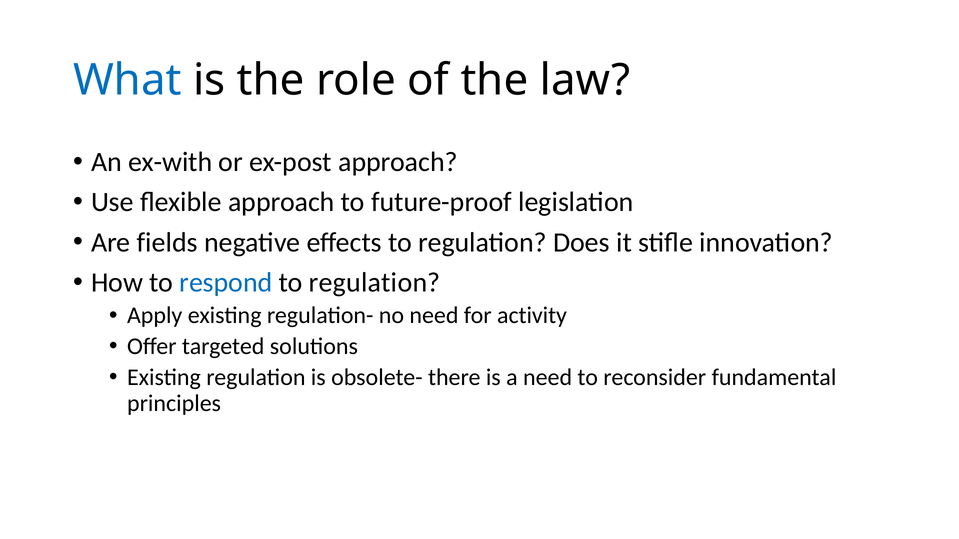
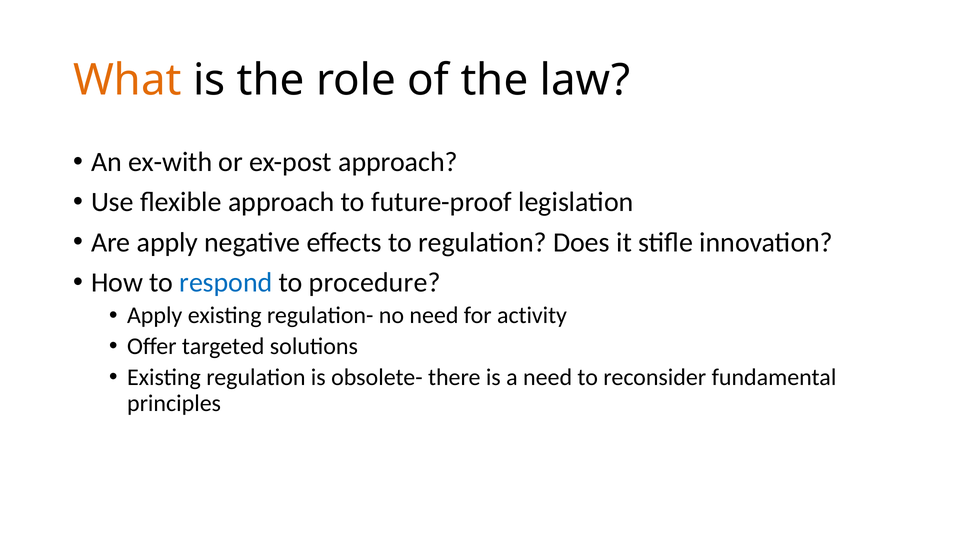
What colour: blue -> orange (127, 81)
Are fields: fields -> apply (167, 243)
regulation: regulation -> procedure (375, 283)
